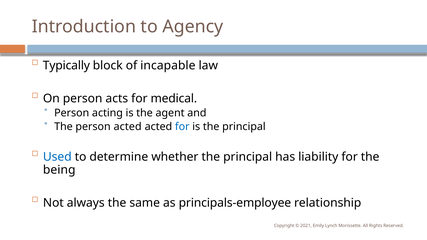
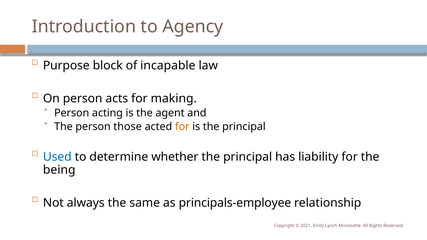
Typically: Typically -> Purpose (66, 66)
medical: medical -> making (174, 99)
person acted: acted -> those (128, 127)
for colour: blue -> orange (182, 127)
